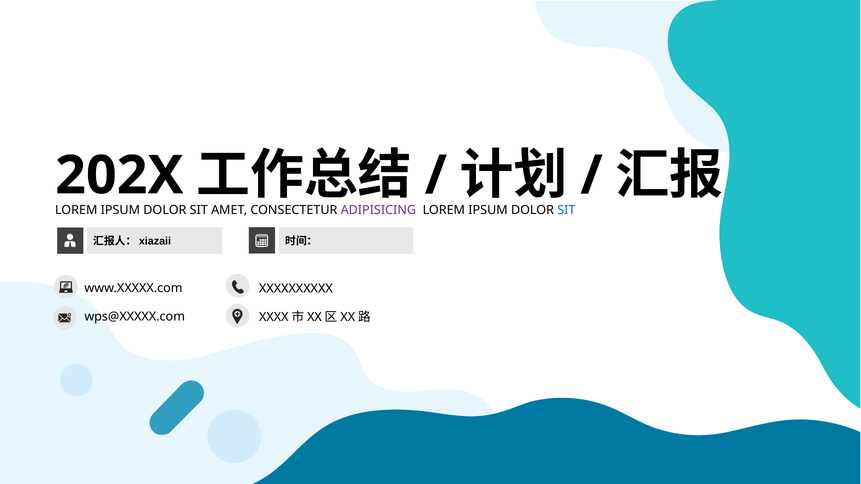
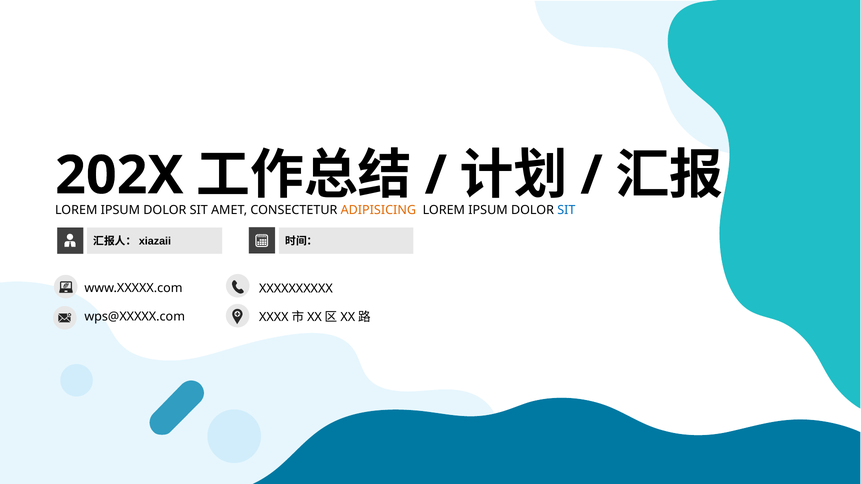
ADIPISICING colour: purple -> orange (378, 210)
